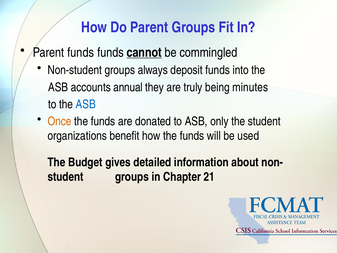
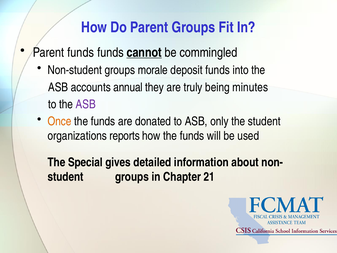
always: always -> morale (153, 70)
ASB colour: blue -> purple (86, 104)
benefit: benefit -> reports (125, 136)
Budget: Budget -> Special (85, 162)
